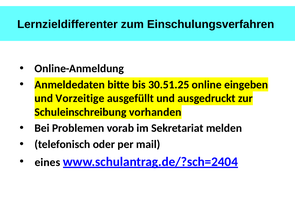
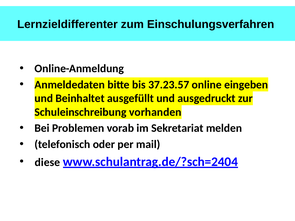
30.51.25: 30.51.25 -> 37.23.57 (169, 85)
Vorzeitige: Vorzeitige -> Beinhaltet (80, 98)
eines: eines -> diese (47, 162)
